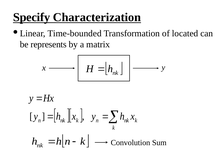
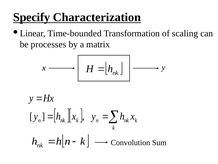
located: located -> scaling (185, 33)
represents: represents -> processes (49, 44)
